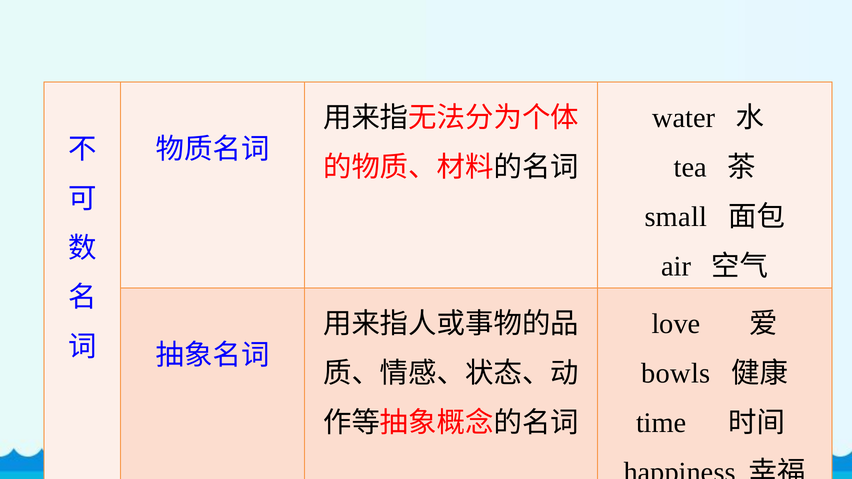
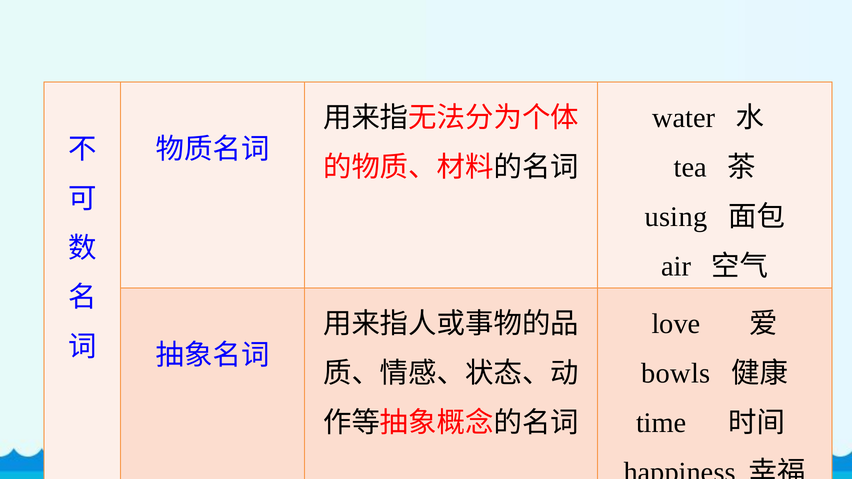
small: small -> using (676, 217)
